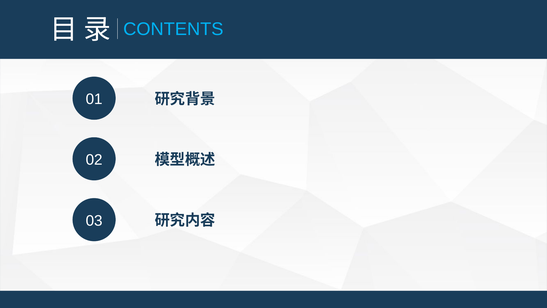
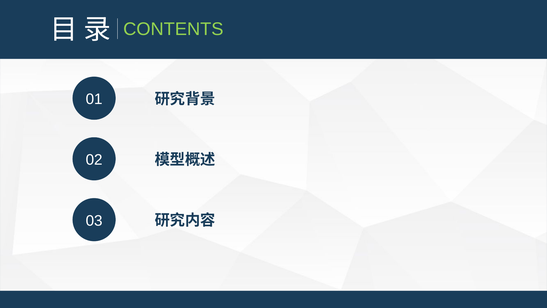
CONTENTS colour: light blue -> light green (173, 29)
